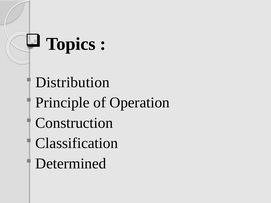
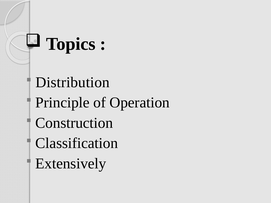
Determined: Determined -> Extensively (71, 164)
